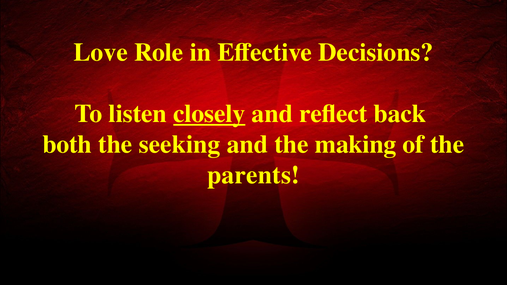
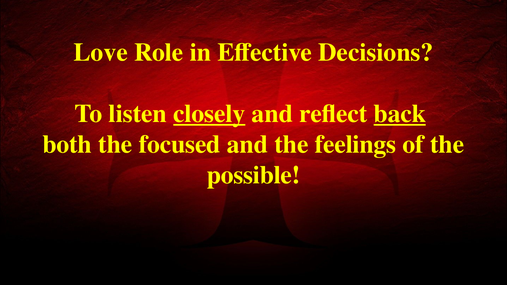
back underline: none -> present (400, 114)
seeking: seeking -> focused (180, 145)
making: making -> feelings (356, 145)
parents: parents -> possible (254, 175)
